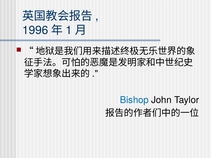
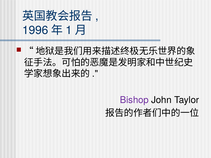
Bishop colour: blue -> purple (134, 100)
